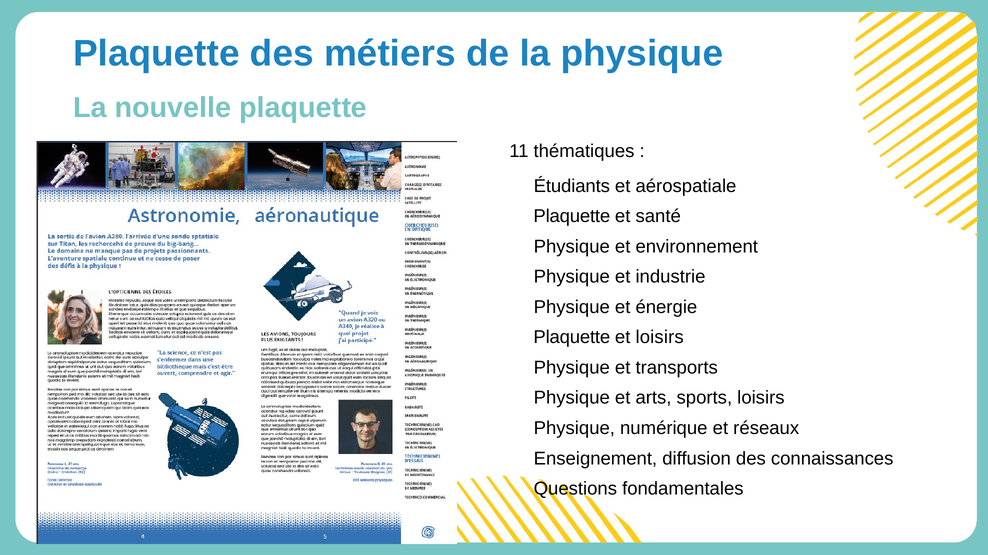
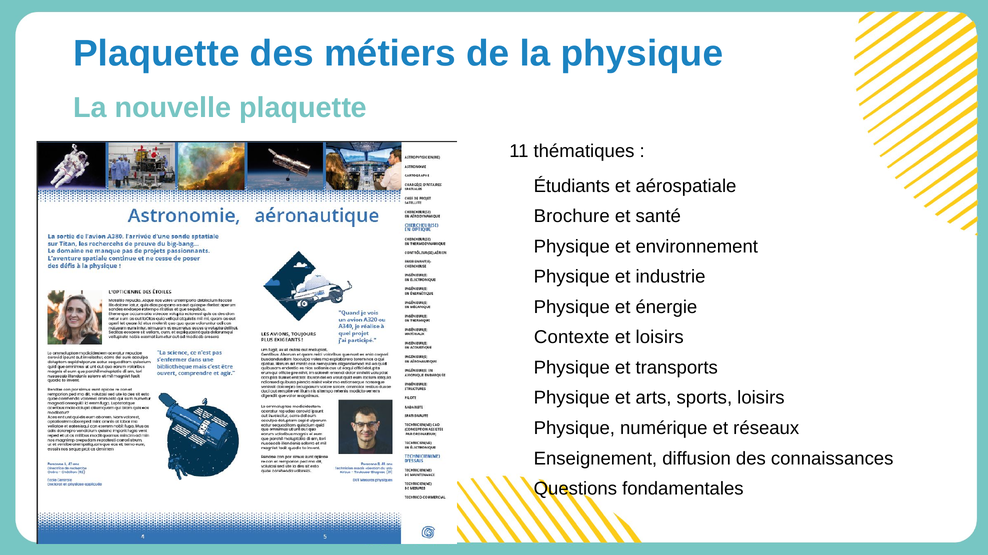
Plaquette: Plaquette -> Brochure (572, 217)
Plaquette: Plaquette -> Contexte (572, 338)
